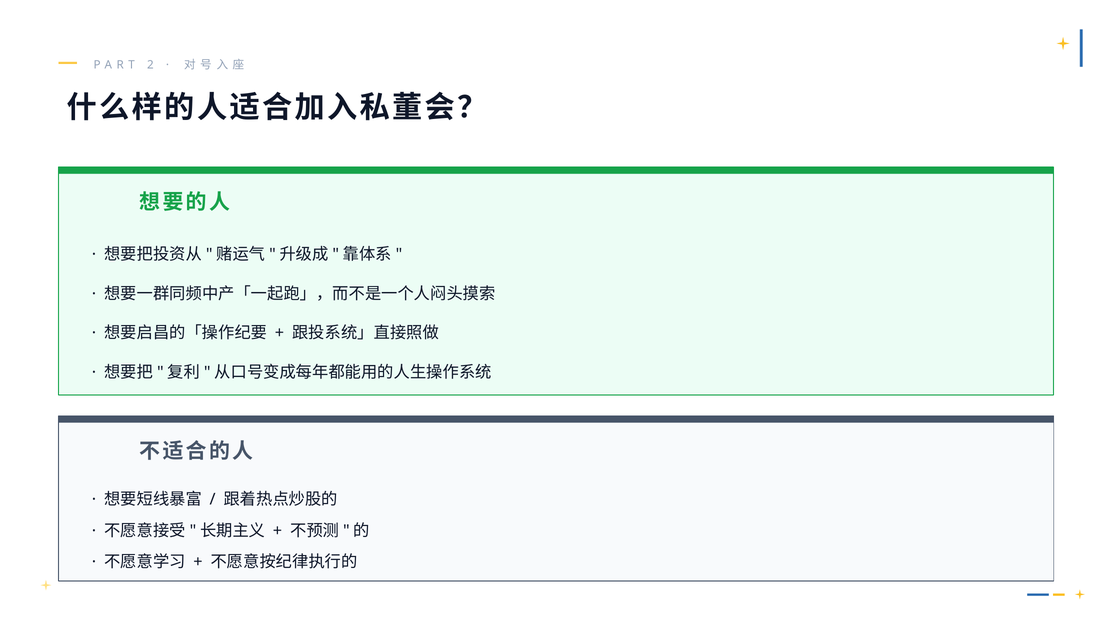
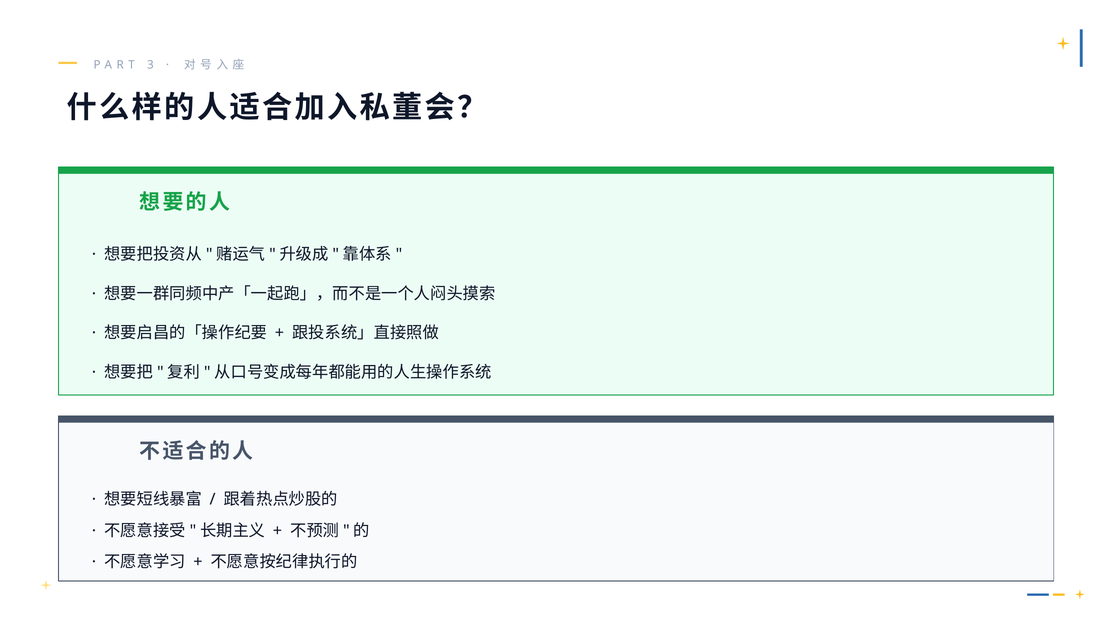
2: 2 -> 3 (150, 65)
